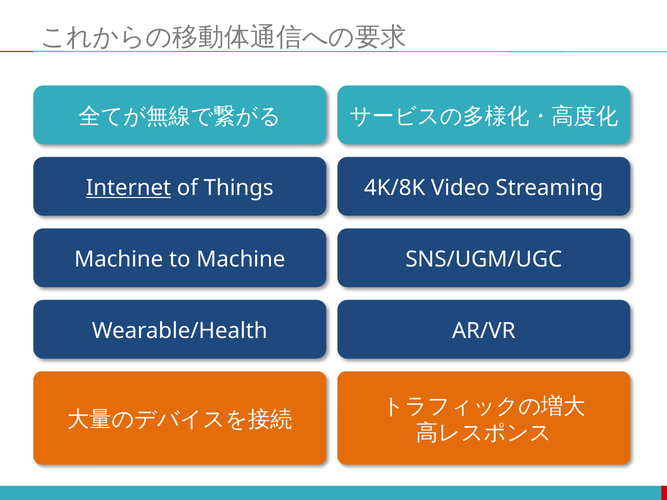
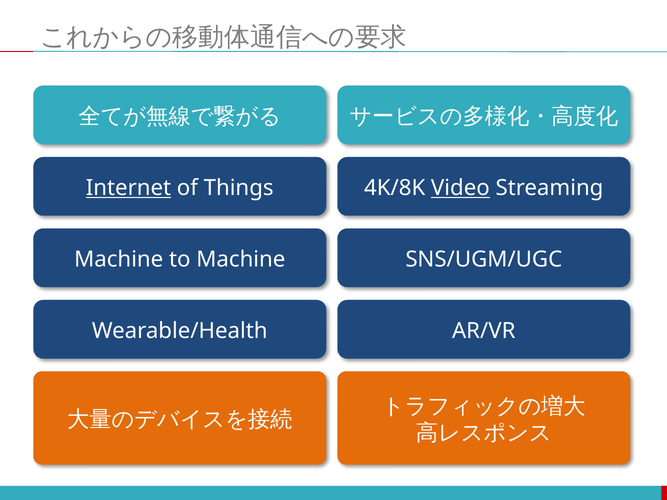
Video underline: none -> present (460, 188)
